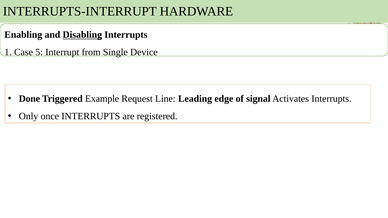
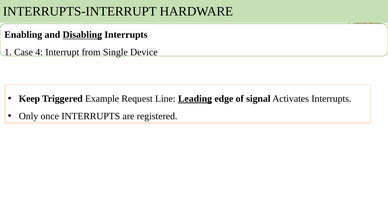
5: 5 -> 4 (39, 52)
Done: Done -> Keep (29, 99)
Leading underline: none -> present (195, 99)
